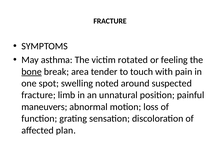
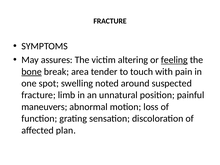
asthma: asthma -> assures (57, 60)
rotated: rotated -> altering (133, 60)
feeling underline: none -> present (174, 60)
